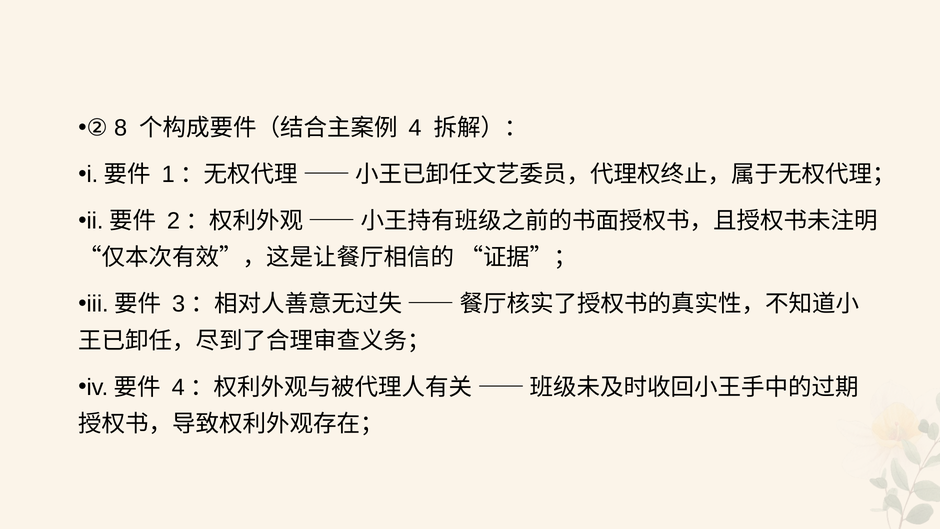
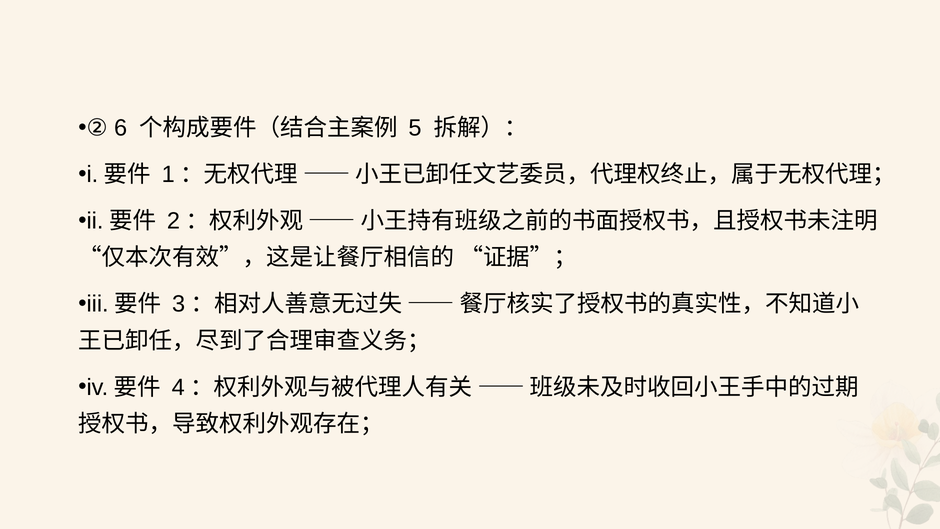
8: 8 -> 6 (121, 128)
4: 4 -> 5 (415, 128)
